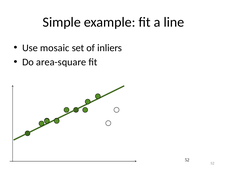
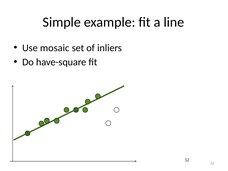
area-square: area-square -> have-square (61, 62)
